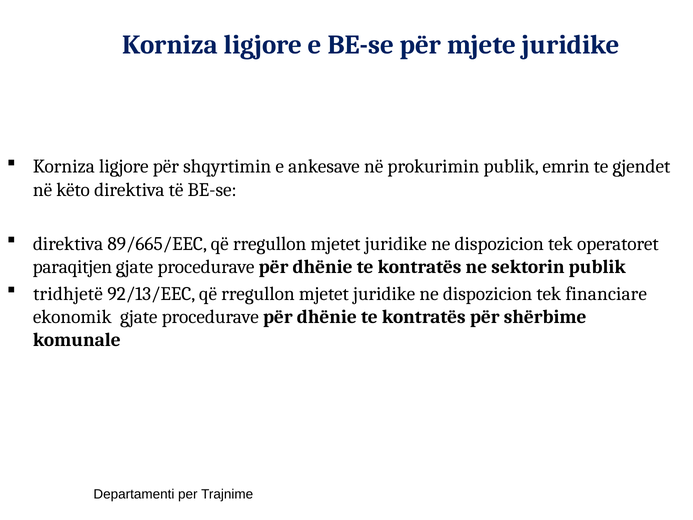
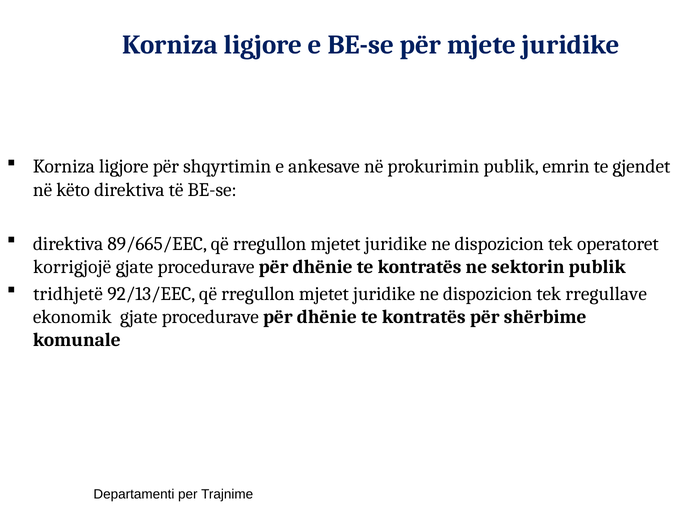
paraqitjen: paraqitjen -> korrigjojë (72, 267)
financiare: financiare -> rregullave (606, 294)
